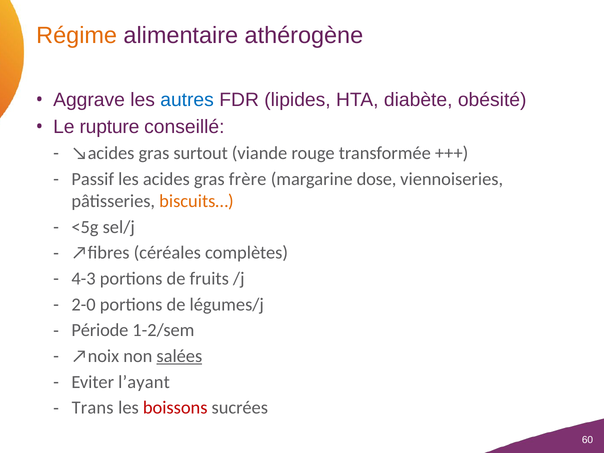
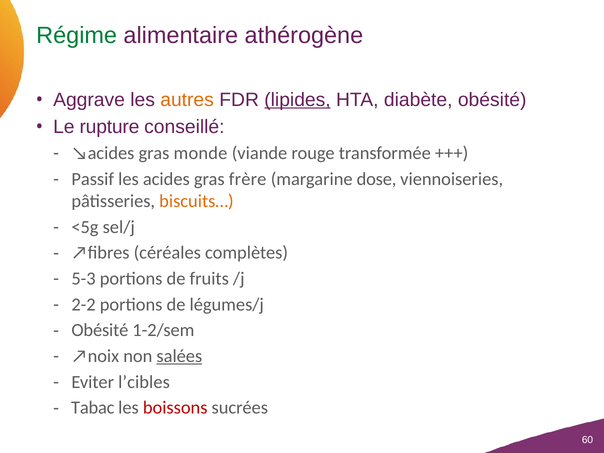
Régime colour: orange -> green (77, 35)
autres colour: blue -> orange (187, 100)
lipides underline: none -> present (297, 100)
surtout: surtout -> monde (200, 153)
4-3: 4-3 -> 5-3 (84, 279)
2-0: 2-0 -> 2-2 (84, 305)
Période: Période -> Obésité (100, 330)
l’ayant: l’ayant -> l’cibles (144, 382)
Trans: Trans -> Tabac (93, 408)
